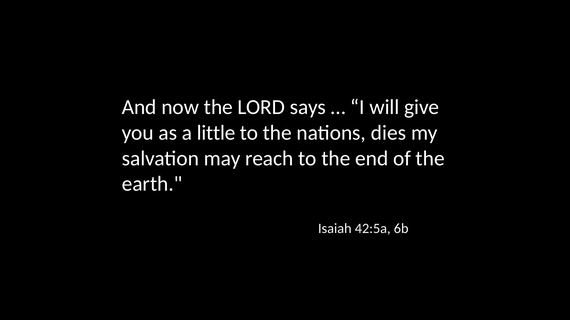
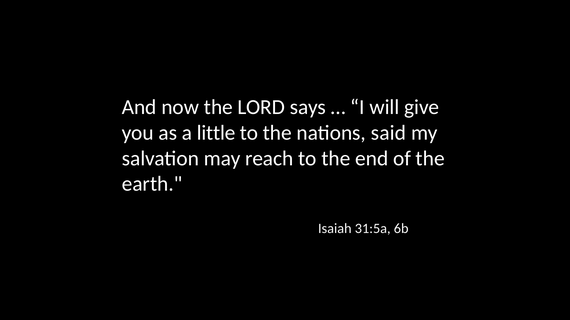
dies: dies -> said (388, 133)
42:5a: 42:5a -> 31:5a (373, 229)
